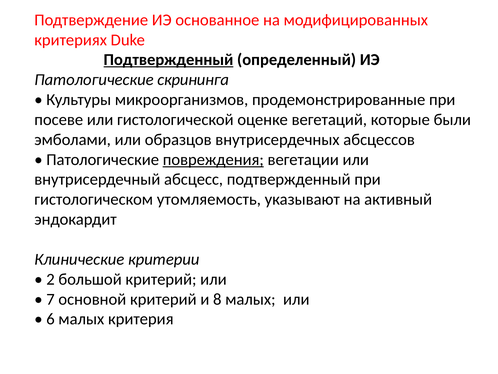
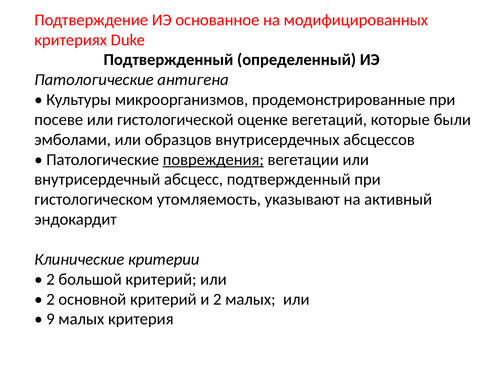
Подтвержденный underline: present -> none (168, 60)
скрининга: скрининга -> антигена (193, 80)
7: 7 -> 2 (50, 299)
и 8: 8 -> 2 (217, 299)
6: 6 -> 9 (50, 319)
